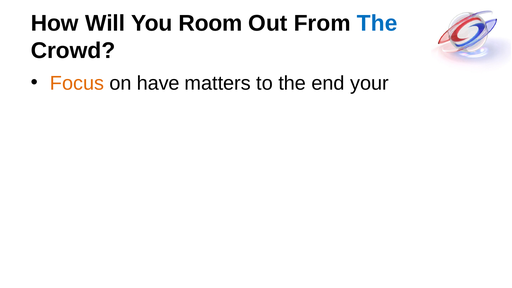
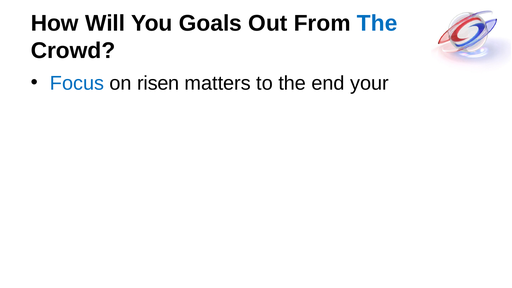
Room: Room -> Goals (210, 23)
Focus colour: orange -> blue (77, 83)
have: have -> risen (158, 83)
